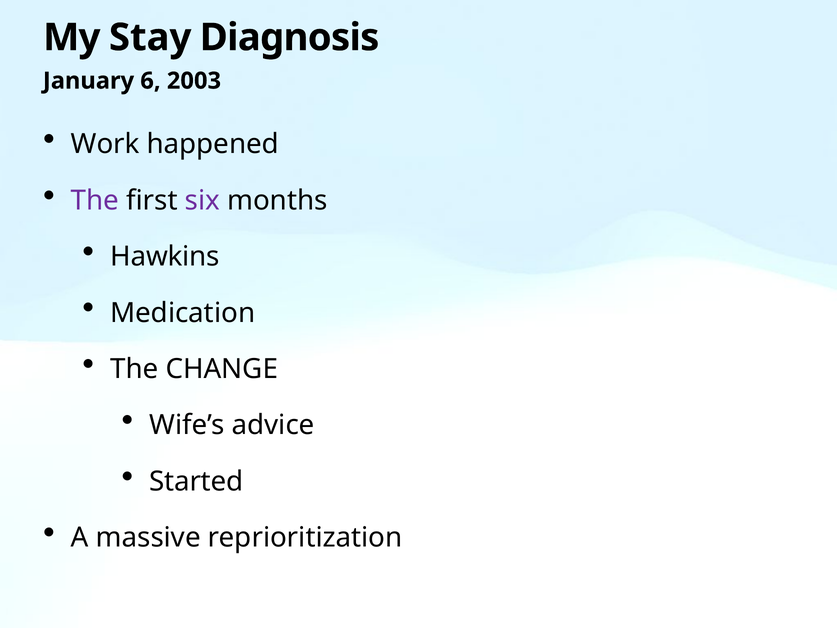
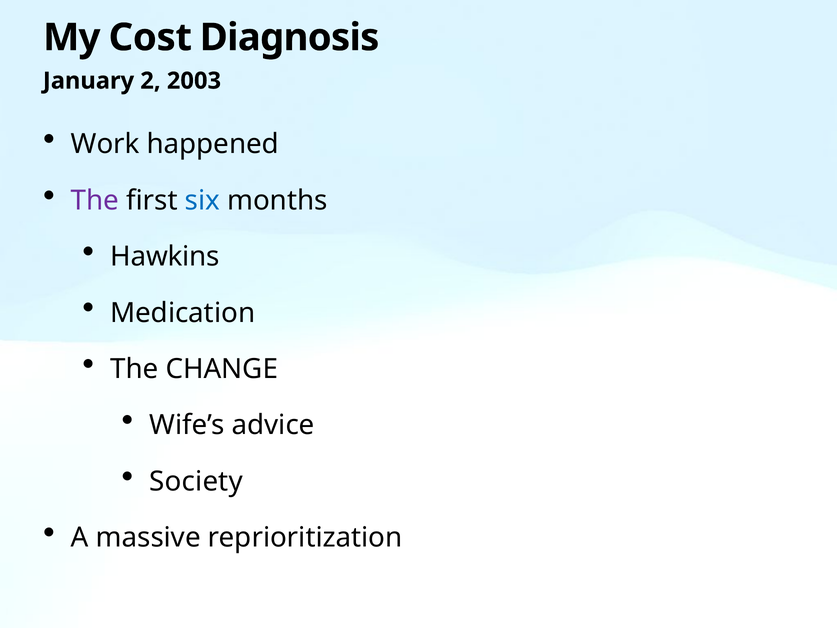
Stay: Stay -> Cost (150, 38)
6: 6 -> 2 (150, 81)
six colour: purple -> blue (202, 200)
Started: Started -> Society (196, 481)
